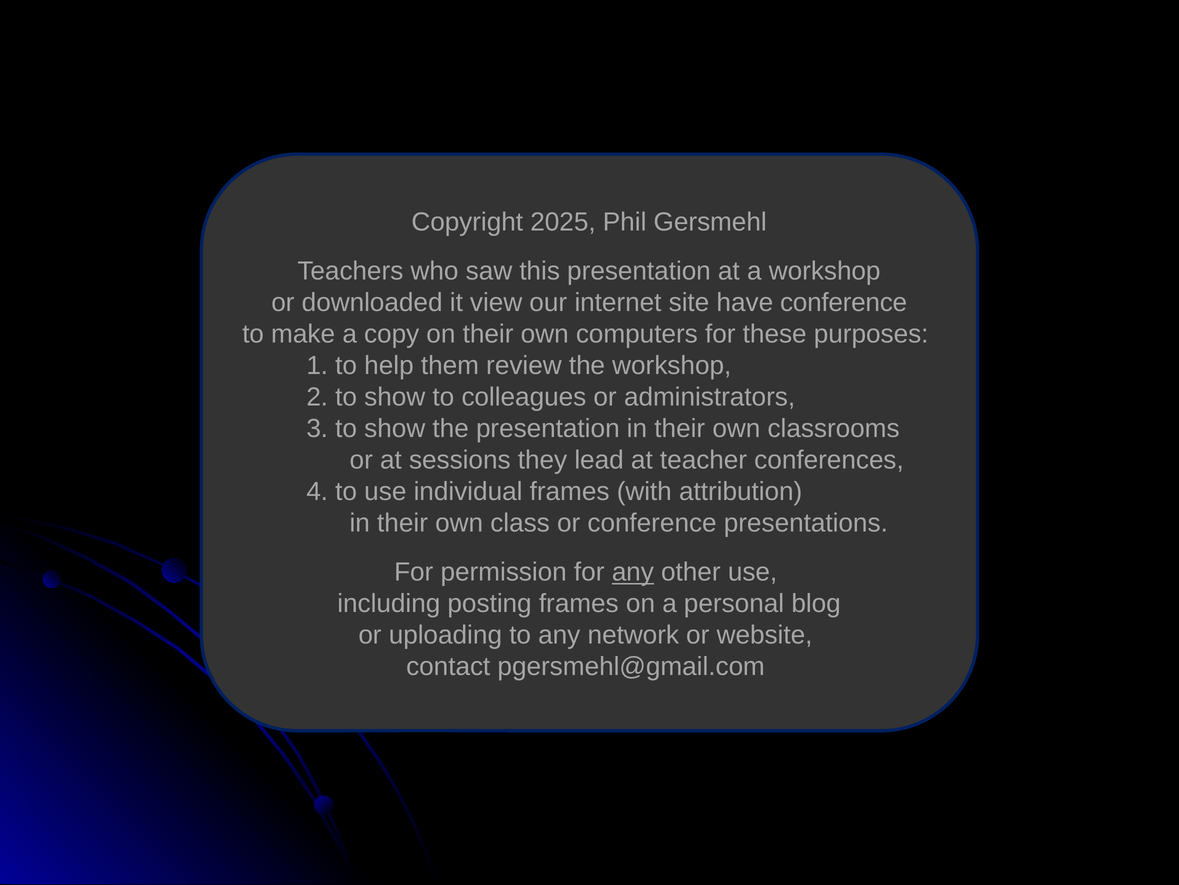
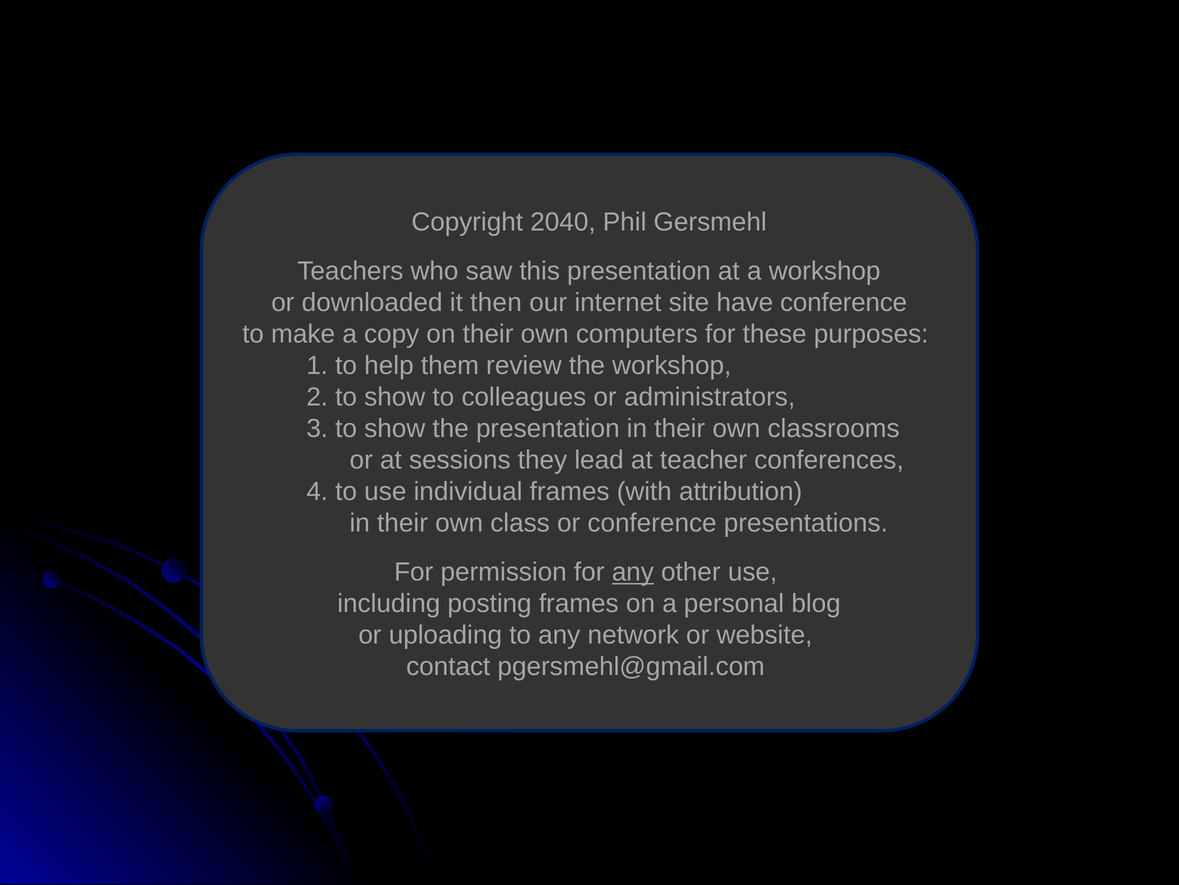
2025: 2025 -> 2040 (563, 222)
view: view -> then (496, 302)
